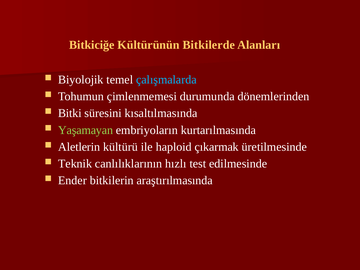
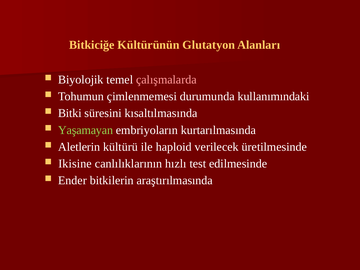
Bitkilerde: Bitkilerde -> Glutatyon (209, 45)
çalışmalarda colour: light blue -> pink (166, 80)
dönemlerinden: dönemlerinden -> kullanımındaki (274, 96)
çıkarmak: çıkarmak -> verilecek (217, 147)
Teknik: Teknik -> Ikisine (75, 164)
